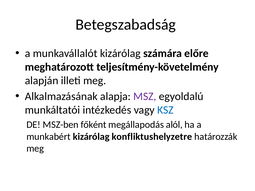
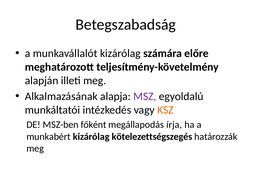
KSZ colour: blue -> orange (165, 110)
alól: alól -> írja (174, 125)
konfliktushelyzetre: konfliktushelyzetre -> kötelezettségszegés (152, 137)
